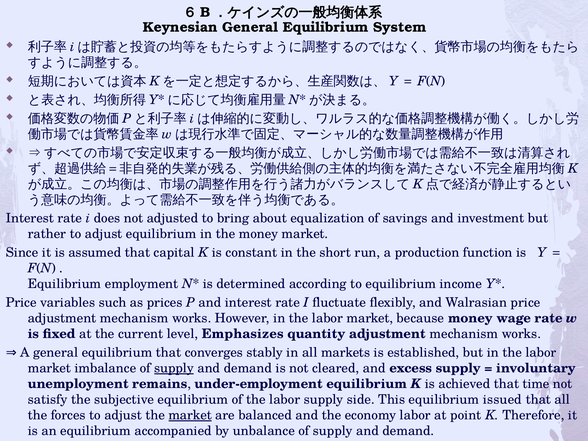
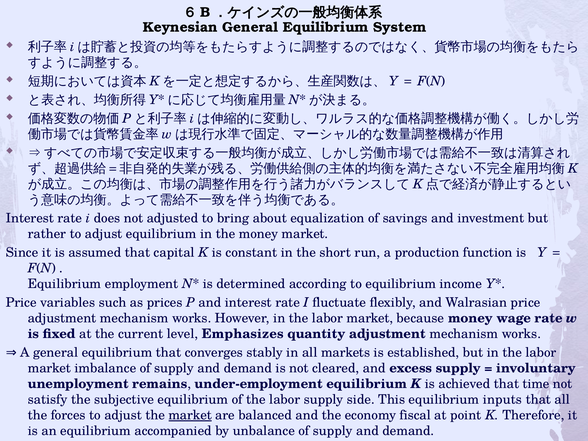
supply underline: present -> none (174, 368)
issued: issued -> inputs (502, 400)
economy labor: labor -> fiscal (415, 415)
